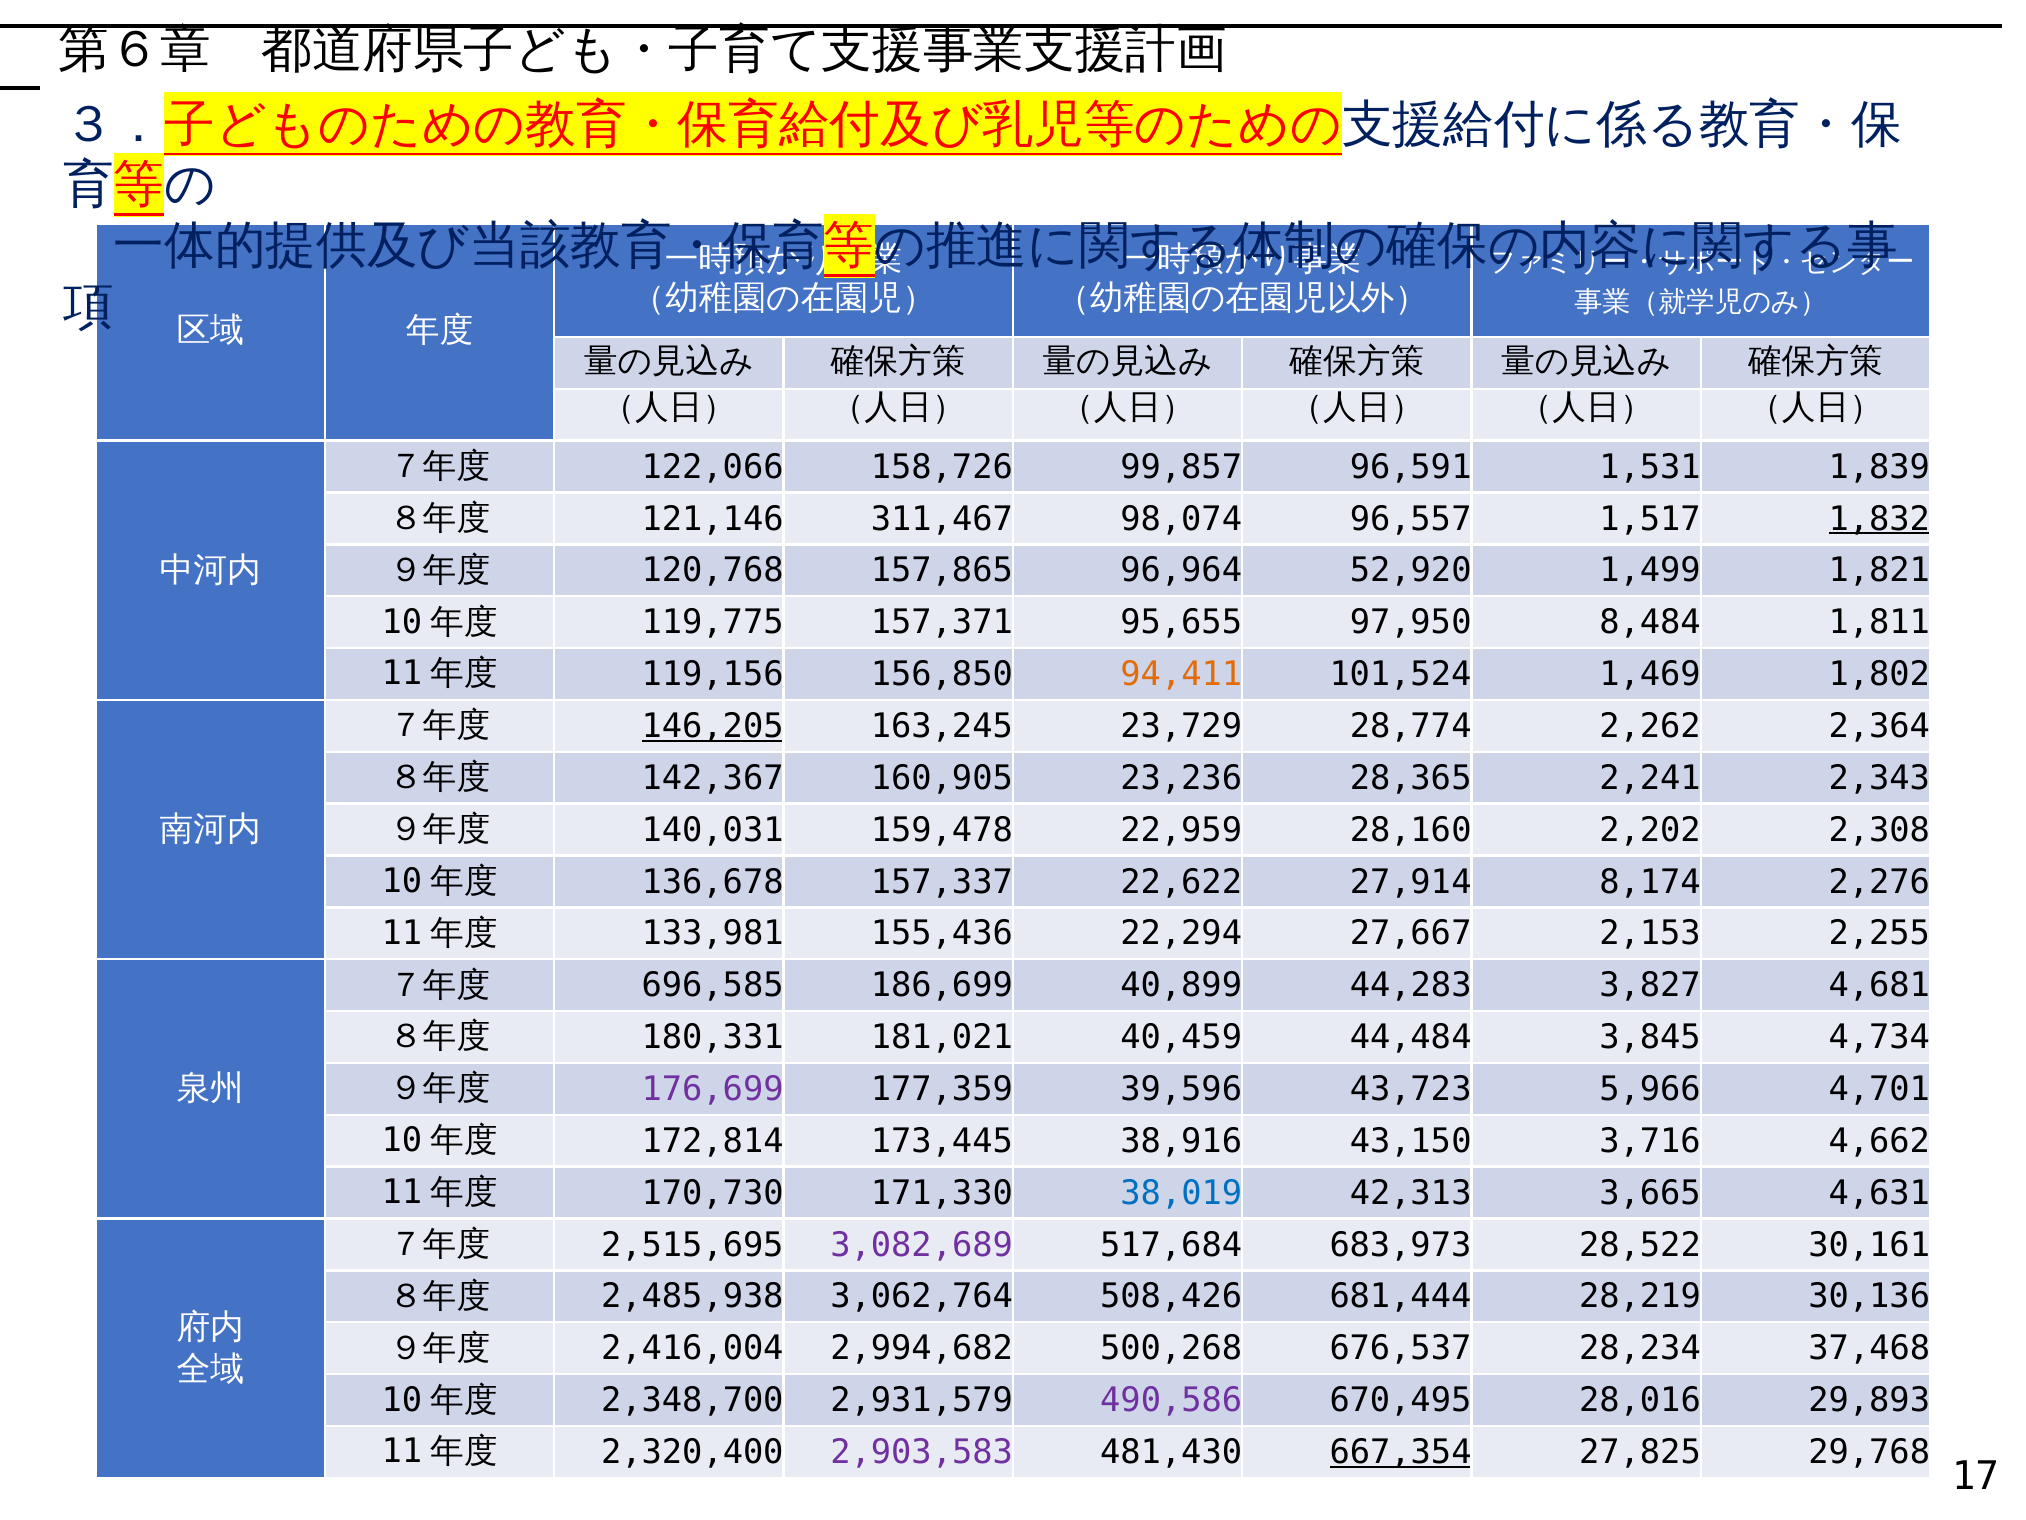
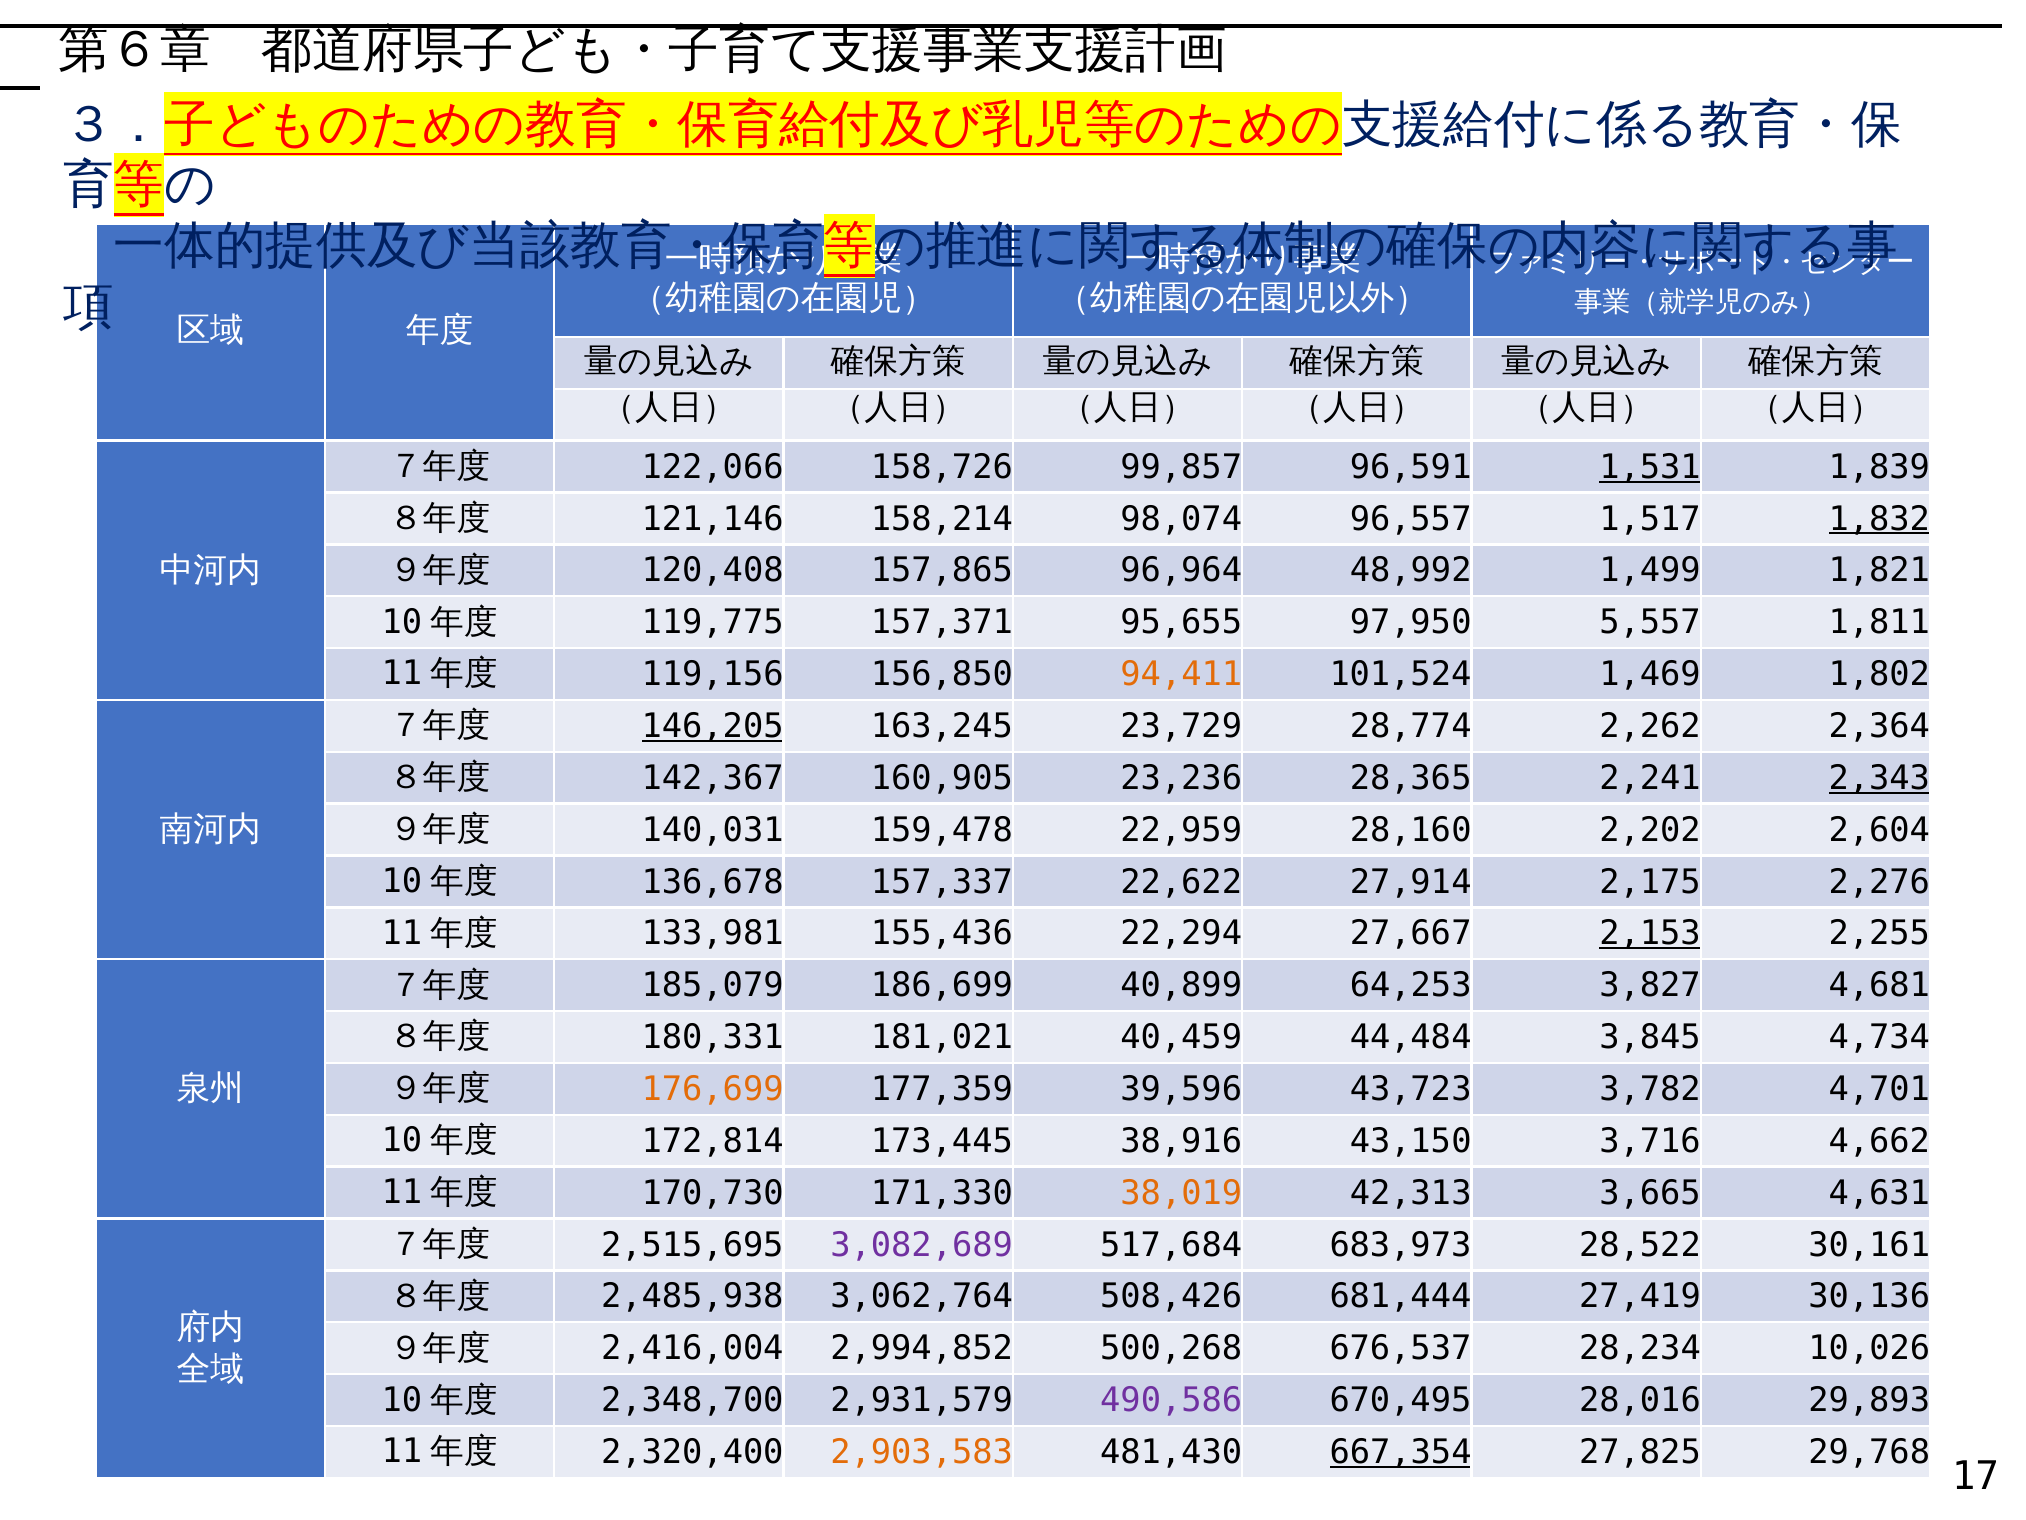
1,531 underline: none -> present (1650, 467)
311,467: 311,467 -> 158,214 (942, 519)
120,768: 120,768 -> 120,408 (713, 571)
52,920: 52,920 -> 48,992 (1411, 571)
8,484: 8,484 -> 5,557 (1650, 622)
2,343 underline: none -> present (1879, 778)
2,308: 2,308 -> 2,604 (1879, 830)
8,174: 8,174 -> 2,175 (1650, 882)
2,153 underline: none -> present (1650, 934)
696,585: 696,585 -> 185,079 (713, 985)
44,283: 44,283 -> 64,253 (1411, 985)
176,699 colour: purple -> orange (713, 1089)
5,966: 5,966 -> 3,782 (1650, 1089)
38,019 colour: blue -> orange (1181, 1193)
28,219: 28,219 -> 27,419 (1640, 1296)
2,994,682: 2,994,682 -> 2,994,852 (922, 1348)
37,468: 37,468 -> 10,026 (1869, 1348)
2,903,583 colour: purple -> orange (922, 1452)
